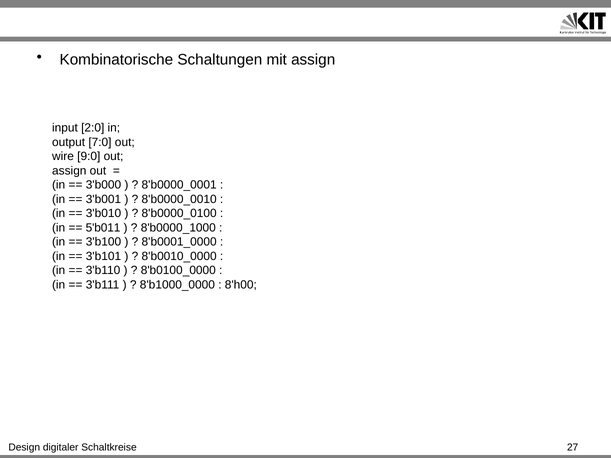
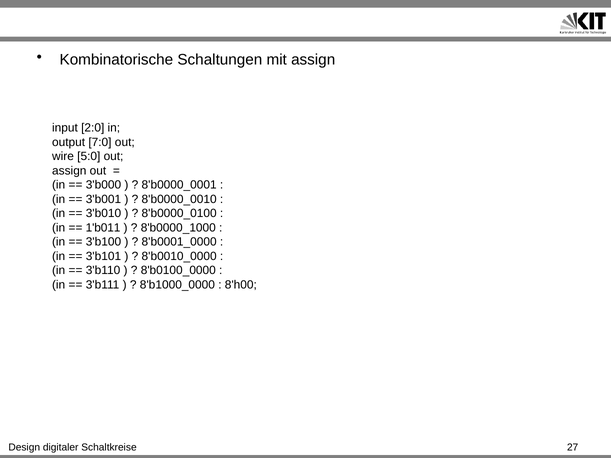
9:0: 9:0 -> 5:0 (89, 157)
5'b011: 5'b011 -> 1'b011 (103, 228)
